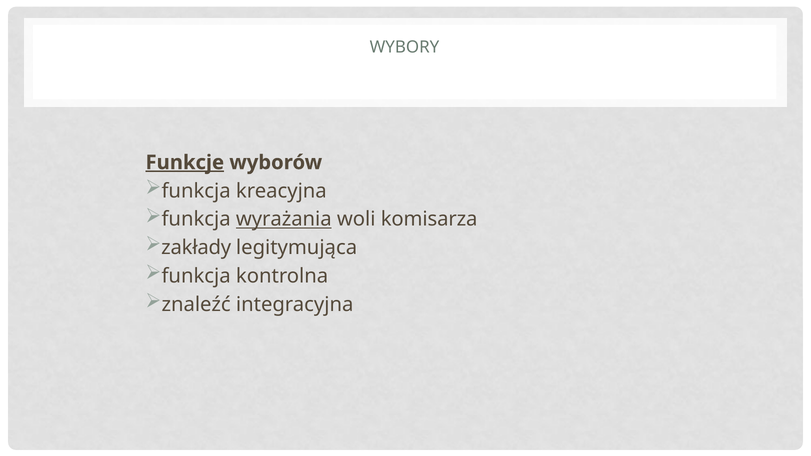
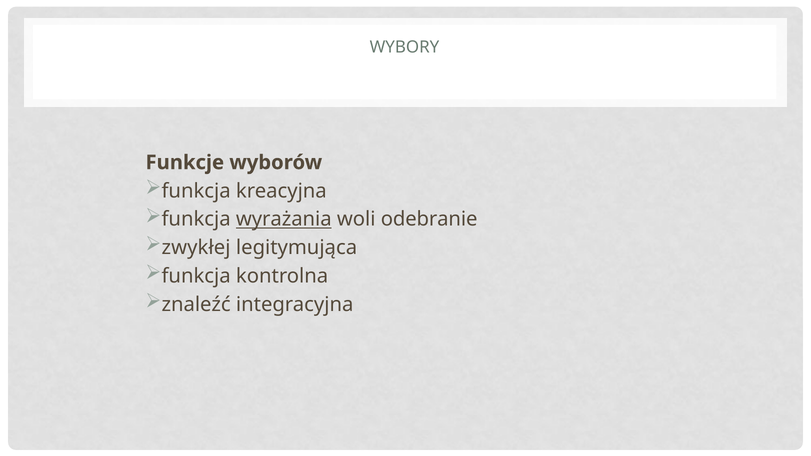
Funkcje underline: present -> none (185, 163)
komisarza: komisarza -> odebranie (429, 219)
zakłady: zakłady -> zwykłej (196, 248)
